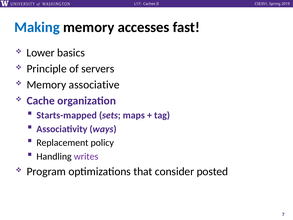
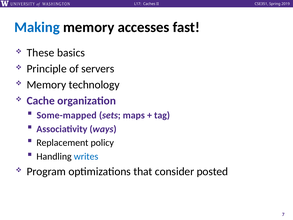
Lower: Lower -> These (41, 53)
associative: associative -> technology (94, 85)
Starts-mapped: Starts-mapped -> Some-mapped (67, 115)
writes colour: purple -> blue (86, 156)
